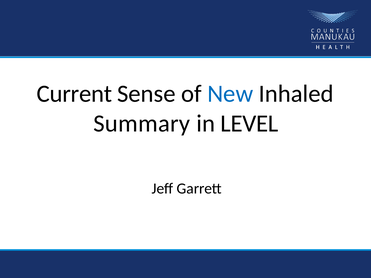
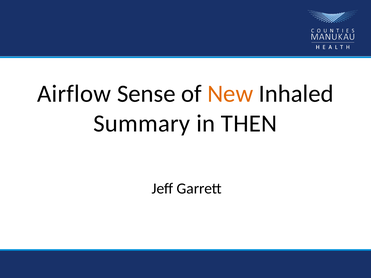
Current: Current -> Airflow (74, 94)
New colour: blue -> orange (230, 94)
LEVEL: LEVEL -> THEN (249, 124)
